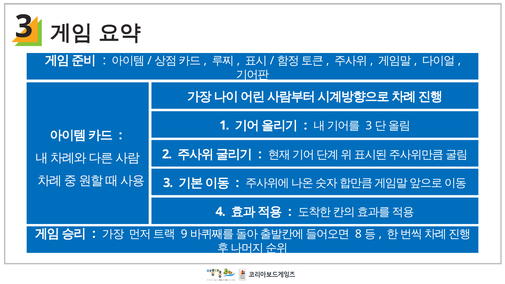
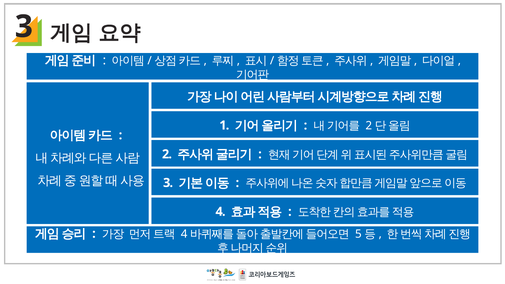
3: 3 -> 2 (369, 126)
9: 9 -> 4 (184, 234)
8: 8 -> 5 (358, 234)
